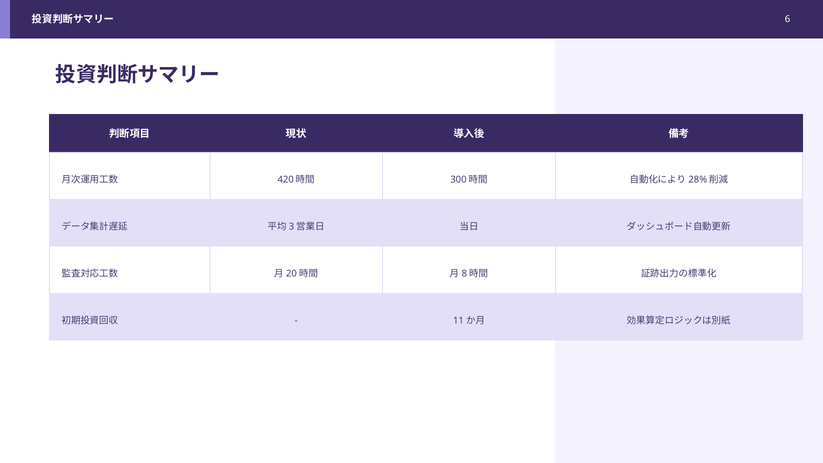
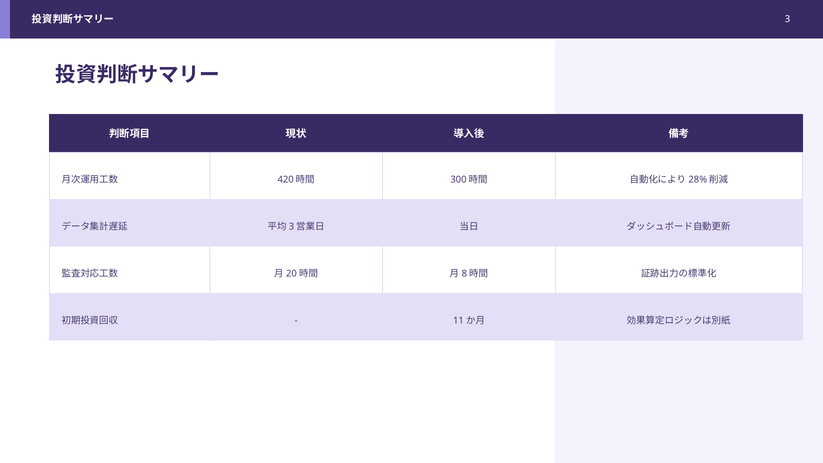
6: 6 -> 3 (788, 19)
